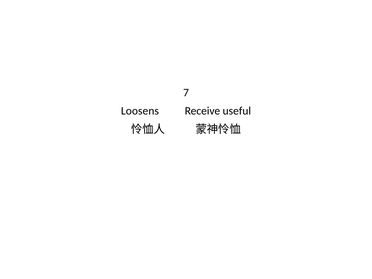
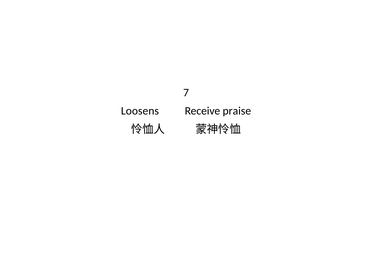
useful: useful -> praise (237, 111)
